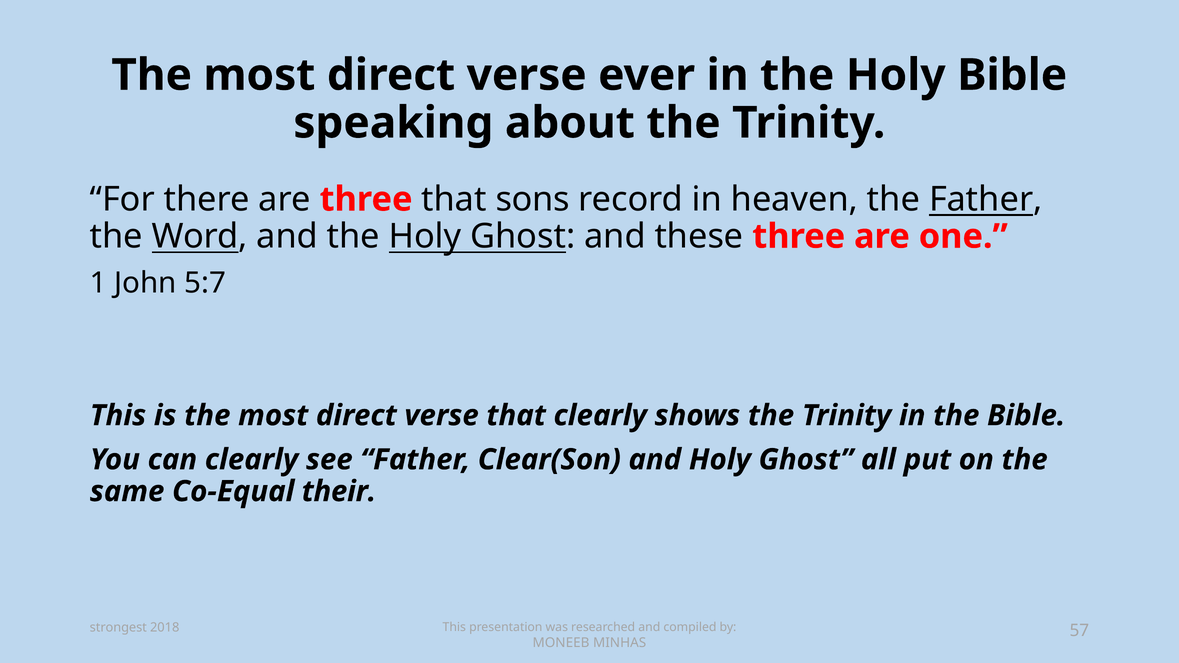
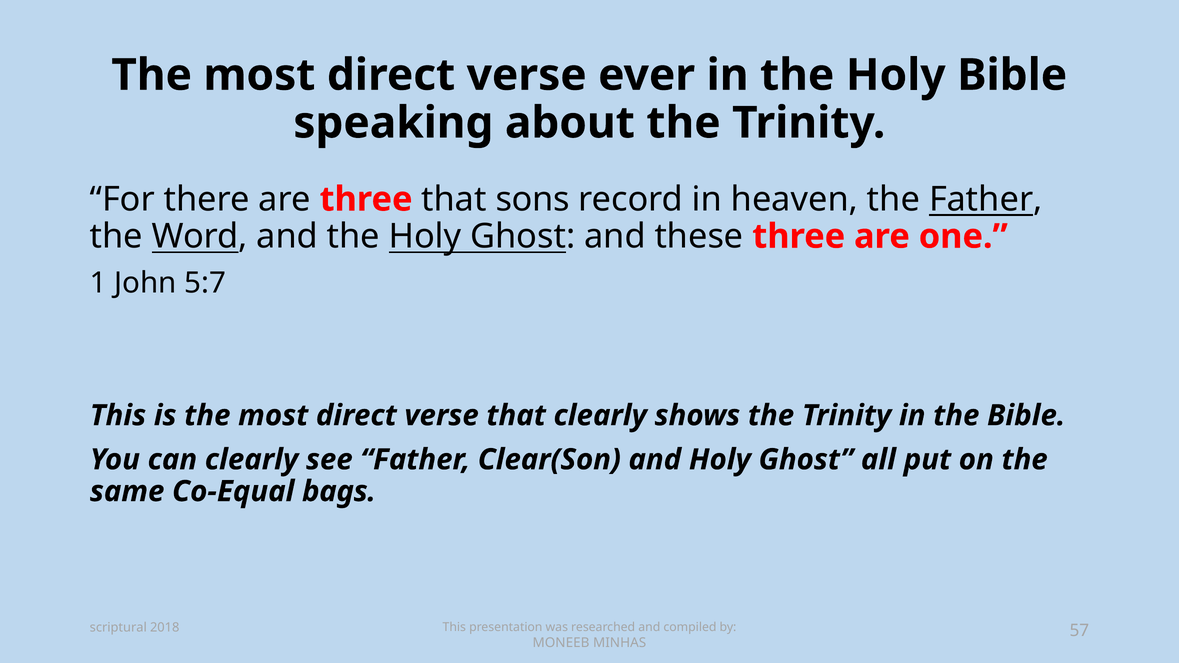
their: their -> bags (339, 492)
strongest: strongest -> scriptural (118, 628)
